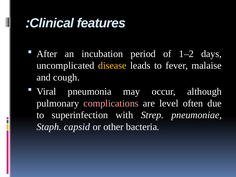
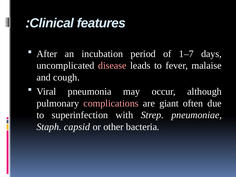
1–2: 1–2 -> 1–7 (186, 54)
disease colour: yellow -> pink (112, 66)
level: level -> giant (169, 103)
